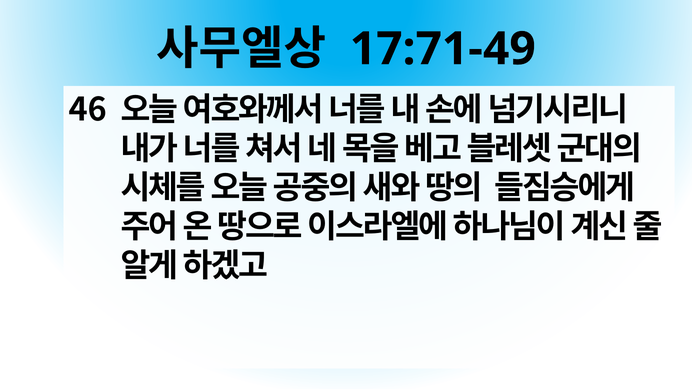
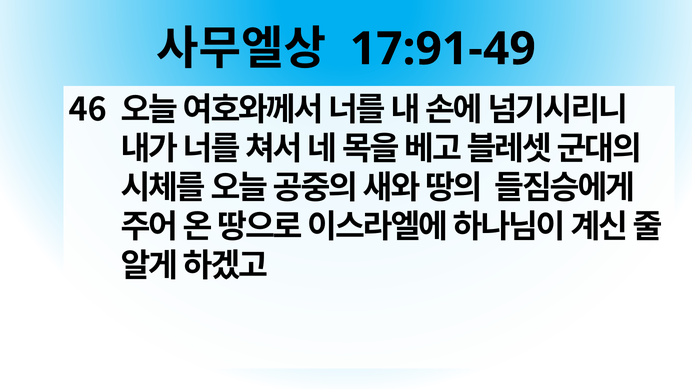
17:71-49: 17:71-49 -> 17:91-49 (443, 49)
